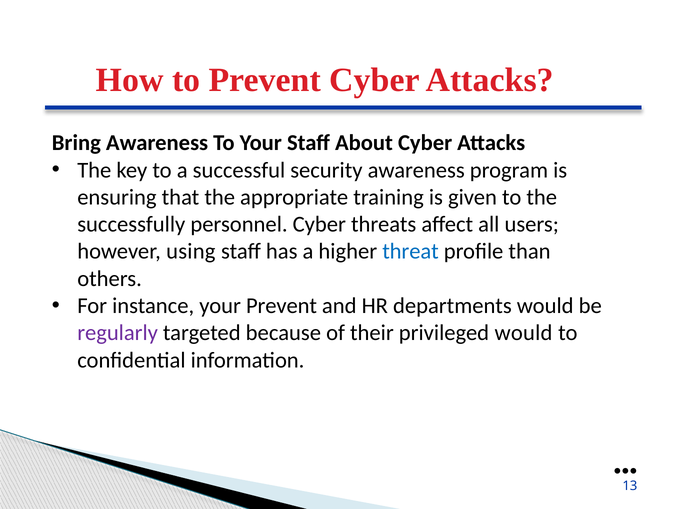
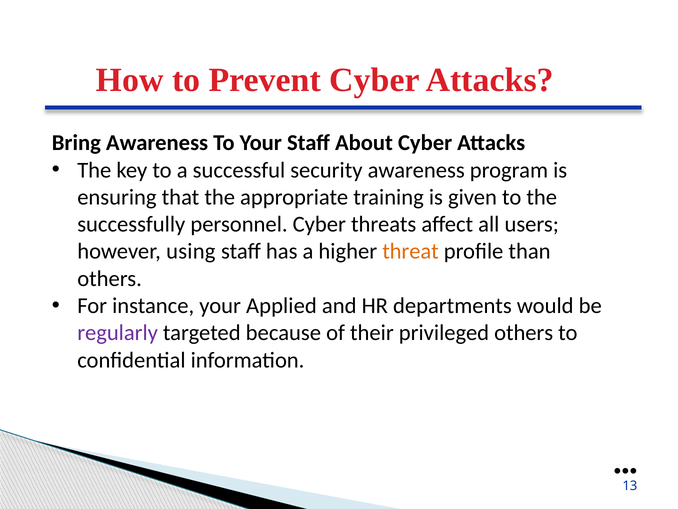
threat colour: blue -> orange (410, 251)
your Prevent: Prevent -> Applied (281, 305)
privileged would: would -> others (524, 333)
